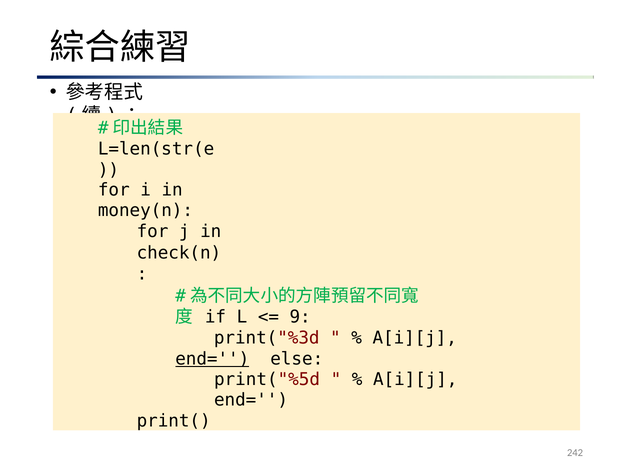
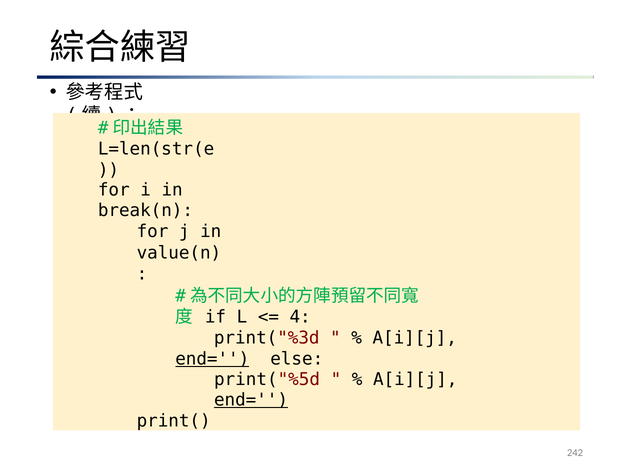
money(n: money(n -> break(n (145, 210)
check(n: check(n -> value(n (179, 253)
9: 9 -> 4 (300, 317)
end= underline: none -> present (251, 400)
